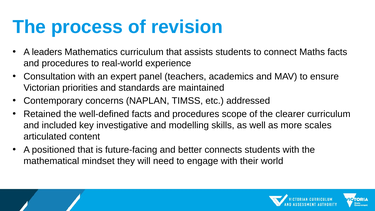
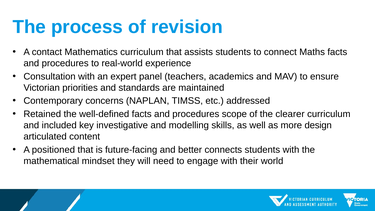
leaders: leaders -> contact (47, 52)
scales: scales -> design (318, 125)
